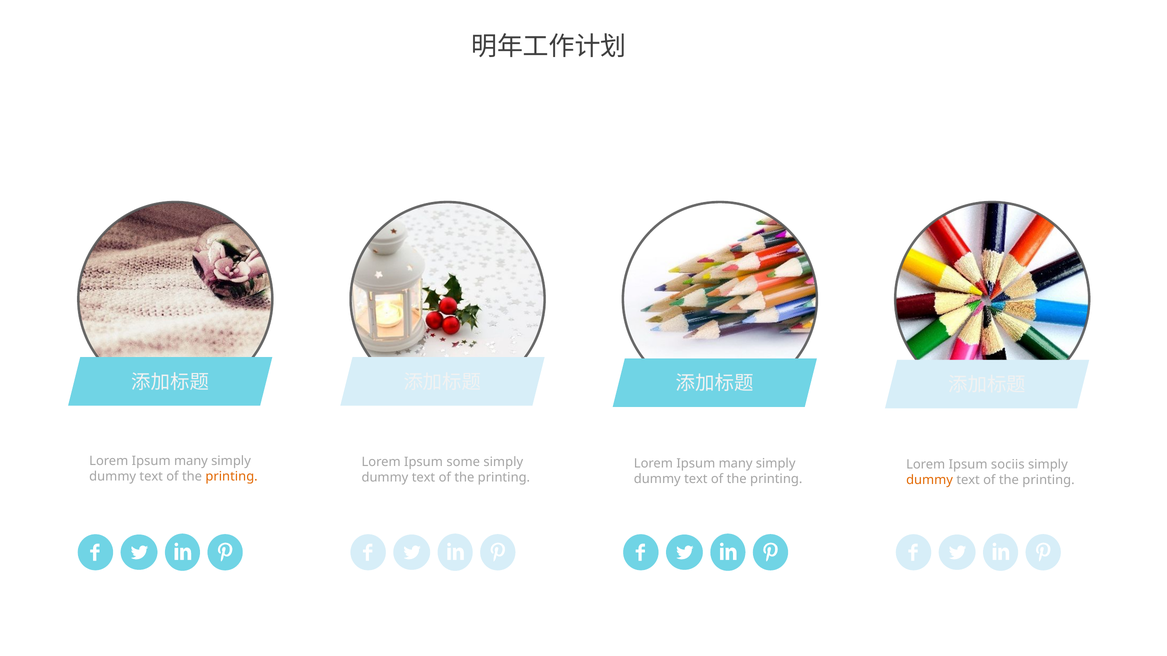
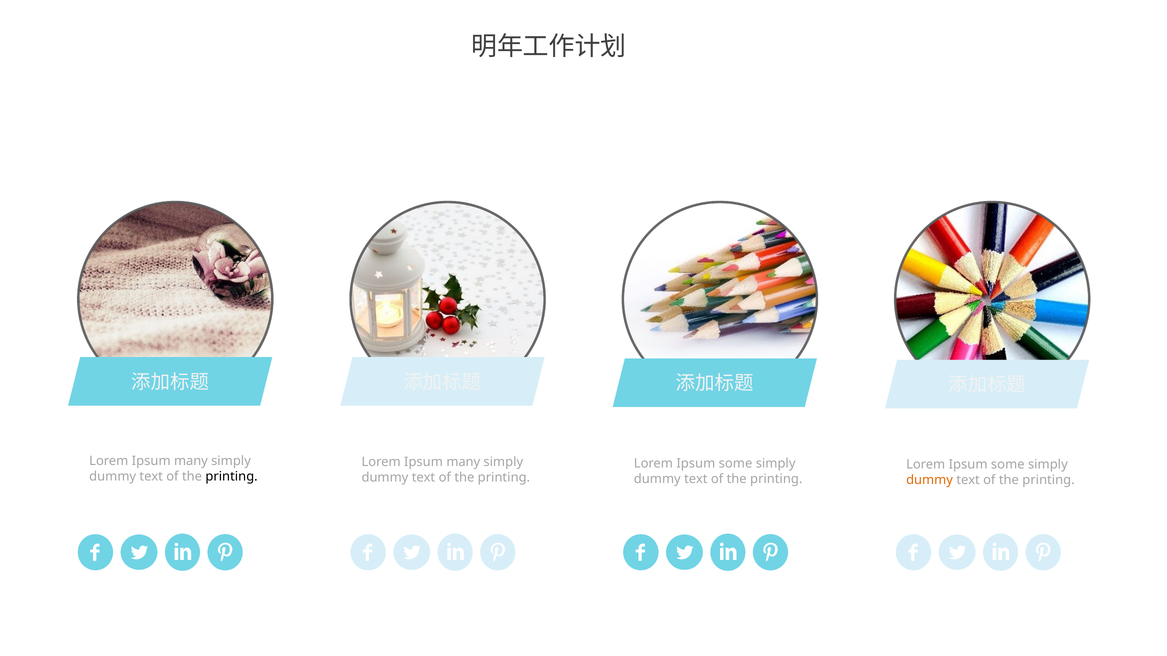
some: some -> many (463, 463)
many: many -> some (736, 464)
sociis: sociis -> some (1008, 465)
printing colour: orange -> black (232, 477)
